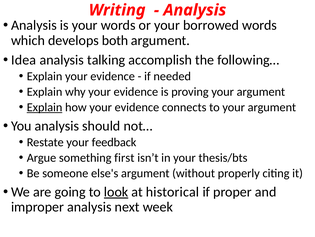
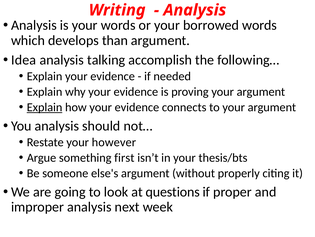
both: both -> than (115, 40)
feedback: feedback -> however (114, 142)
look underline: present -> none (116, 191)
historical: historical -> questions (173, 191)
